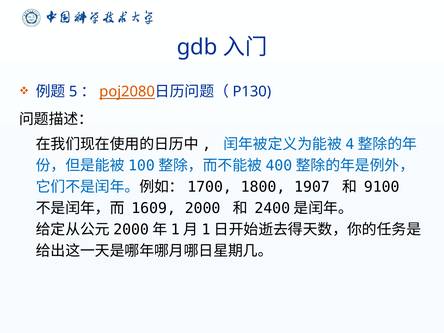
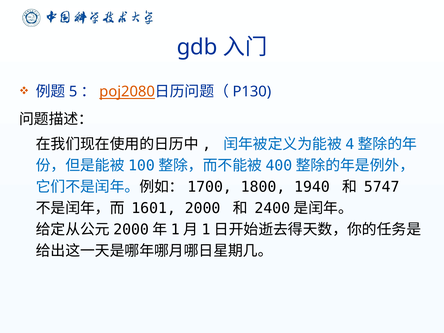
1907: 1907 -> 1940 (312, 187)
9100: 9100 -> 5747 (382, 187)
1609: 1609 -> 1601 (154, 208)
